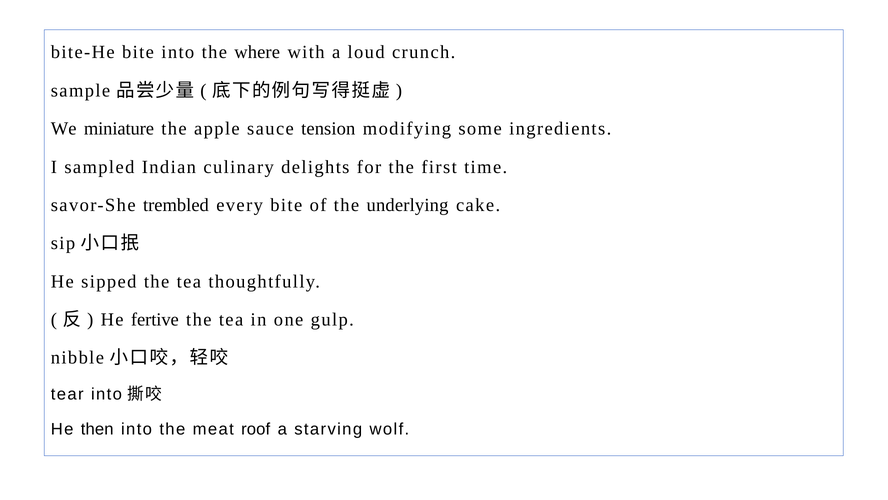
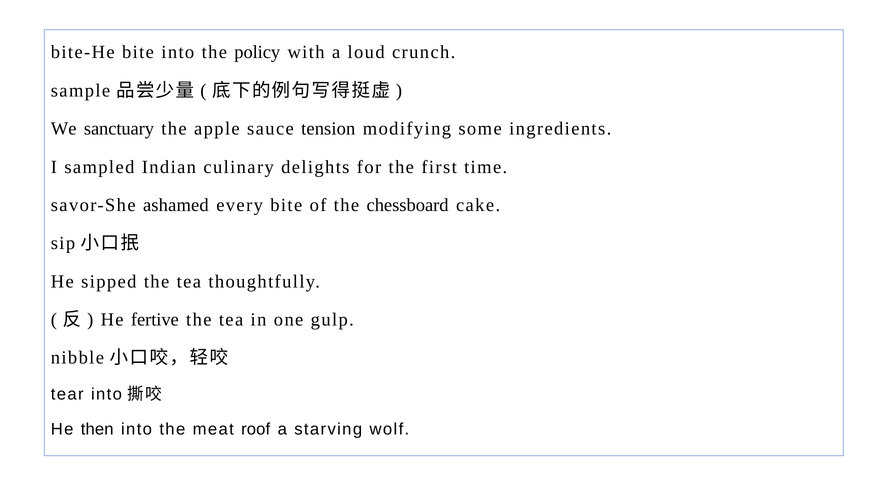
where: where -> policy (257, 52)
miniature: miniature -> sanctuary (119, 129)
trembled: trembled -> ashamed (176, 205)
underlying: underlying -> chessboard (408, 205)
